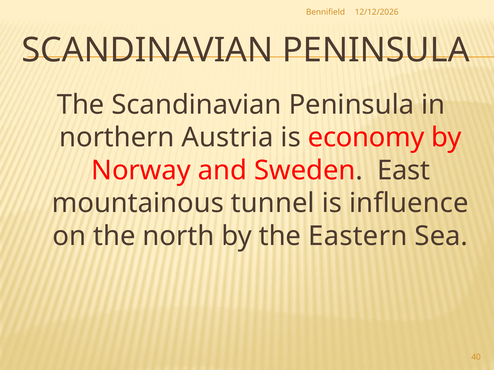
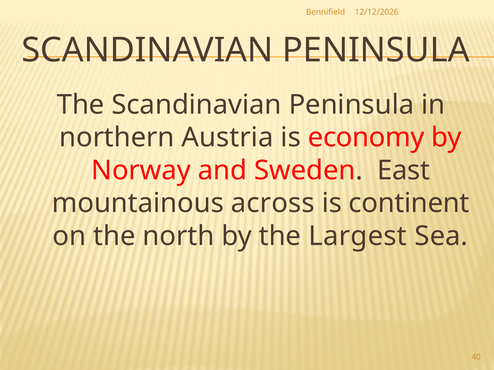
tunnel: tunnel -> across (273, 204)
influence: influence -> continent (409, 204)
Eastern: Eastern -> Largest (358, 236)
